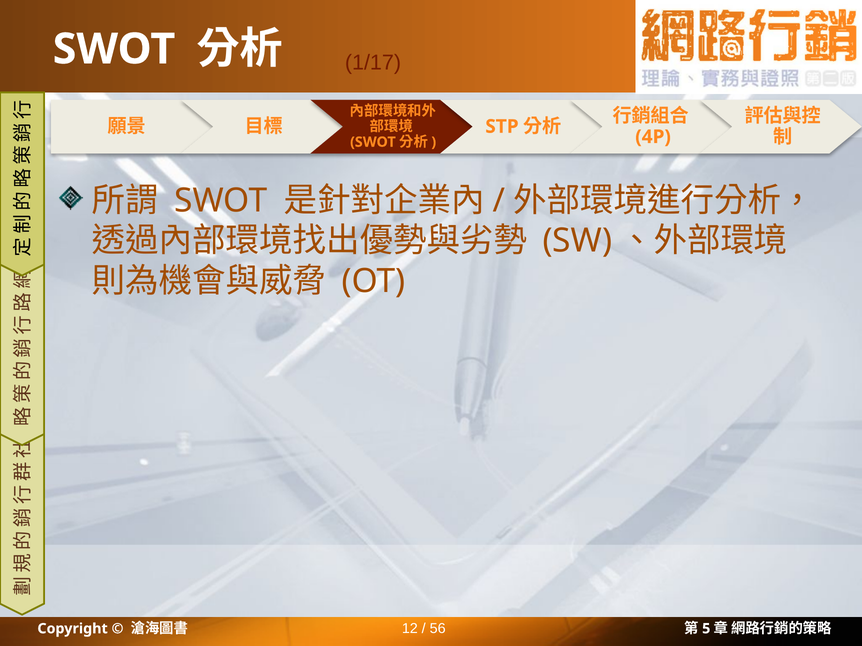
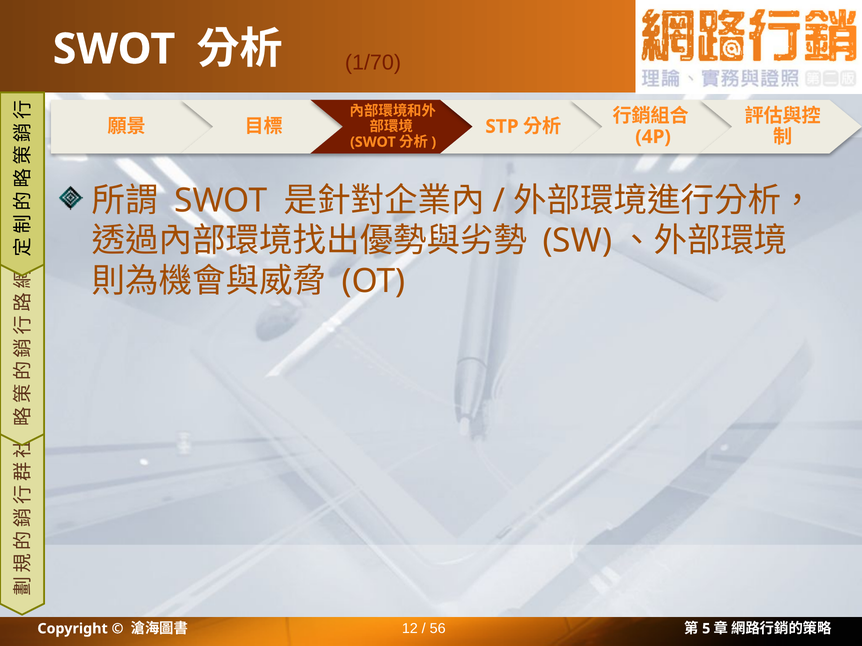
1/17: 1/17 -> 1/70 (373, 63)
